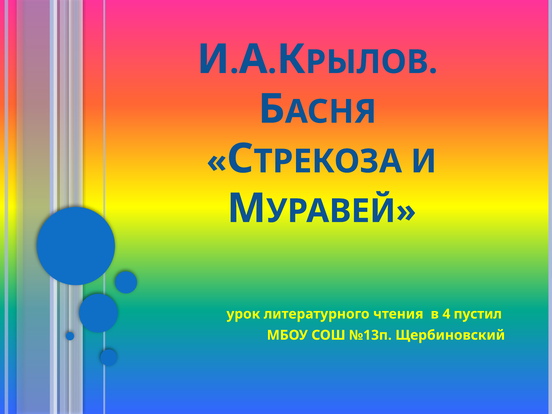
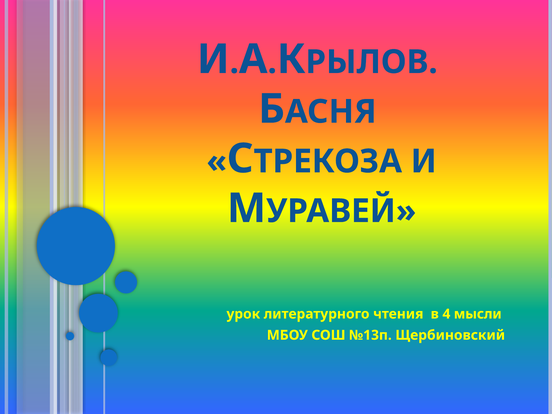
пустил: пустил -> мысли (478, 314)
